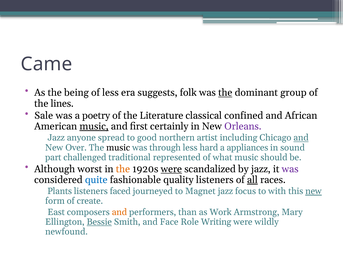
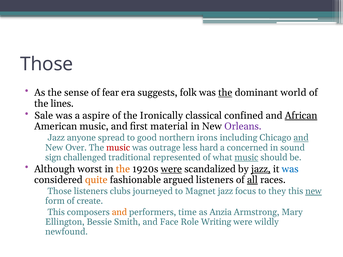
Came: Came -> Those (47, 64)
being: being -> sense (76, 93)
of less: less -> fear (111, 93)
group: group -> world (293, 93)
poetry: poetry -> aspire (96, 116)
Literature: Literature -> Ironically (161, 116)
African underline: none -> present (301, 116)
music underline: present -> none (94, 126)
certainly: certainly -> material (169, 126)
artist: artist -> irons (207, 138)
music colour: black -> red (118, 148)
through: through -> outrage (165, 148)
appliances: appliances -> concerned (247, 148)
part: part -> sign (53, 157)
music underline: none -> present (246, 157)
jazz underline: none -> present (261, 169)
was colour: purple -> blue (290, 169)
quite colour: blue -> orange (96, 180)
quality: quality -> argued (178, 180)
Plants: Plants -> Those (60, 191)
faced: faced -> clubs (120, 191)
with: with -> they (277, 191)
East: East -> This (56, 212)
than: than -> time (187, 212)
Work: Work -> Anzia (221, 212)
Bessie underline: present -> none (99, 222)
